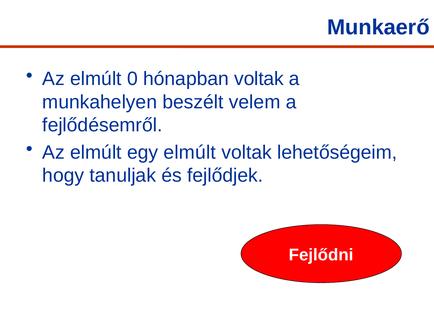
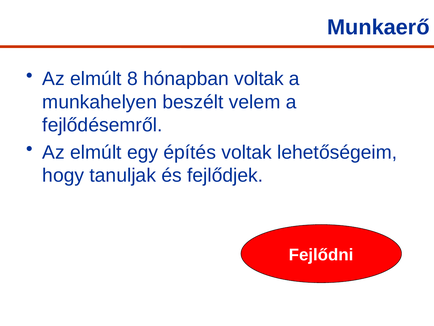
0: 0 -> 8 (132, 79)
egy elmúlt: elmúlt -> építés (190, 152)
